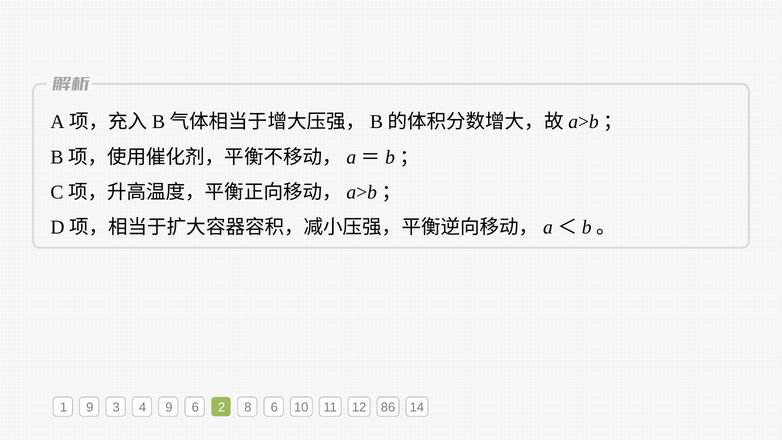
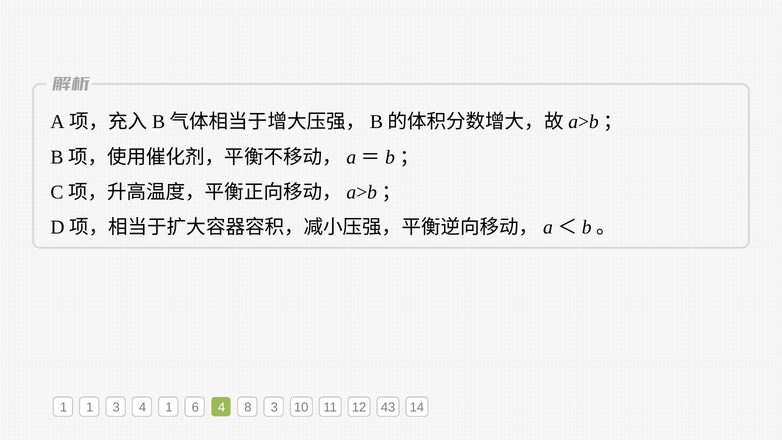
1 9: 9 -> 1 (90, 407)
4 9: 9 -> 1 (169, 407)
6 2: 2 -> 4 (222, 407)
8 6: 6 -> 3 (274, 407)
86: 86 -> 43 (388, 407)
